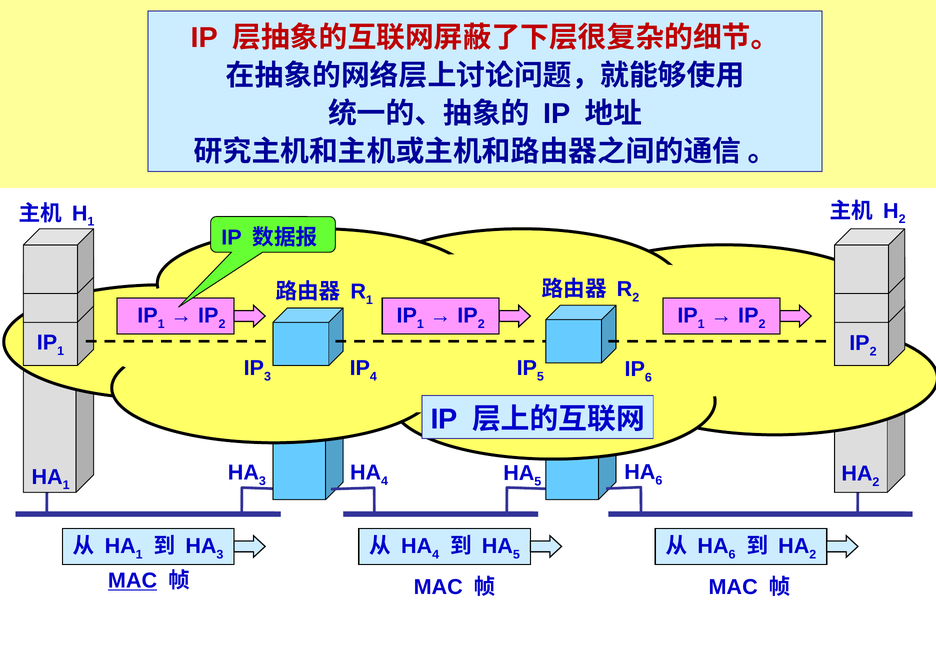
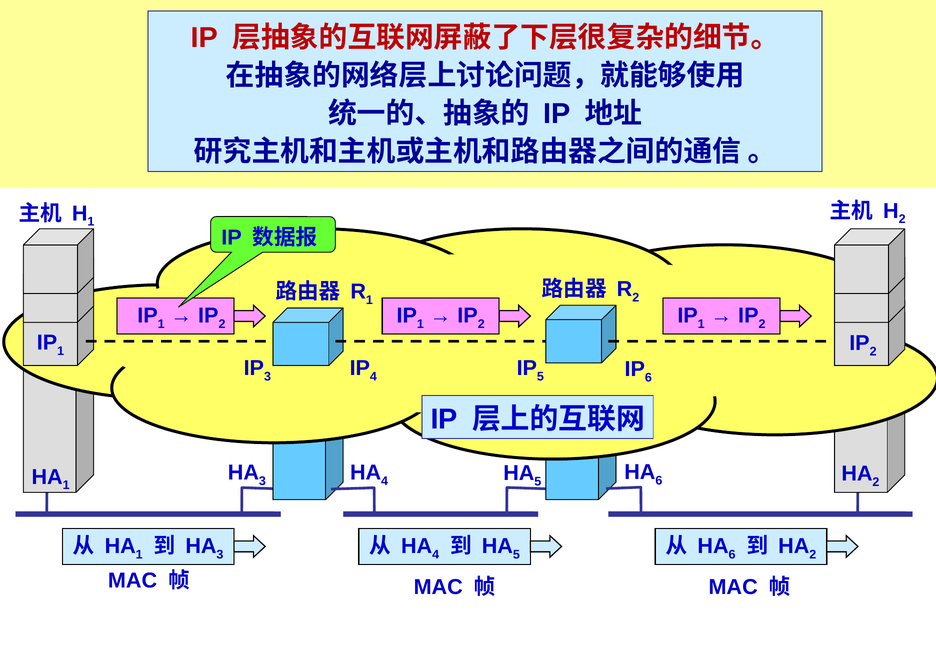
MAC underline: present -> none (133, 581)
